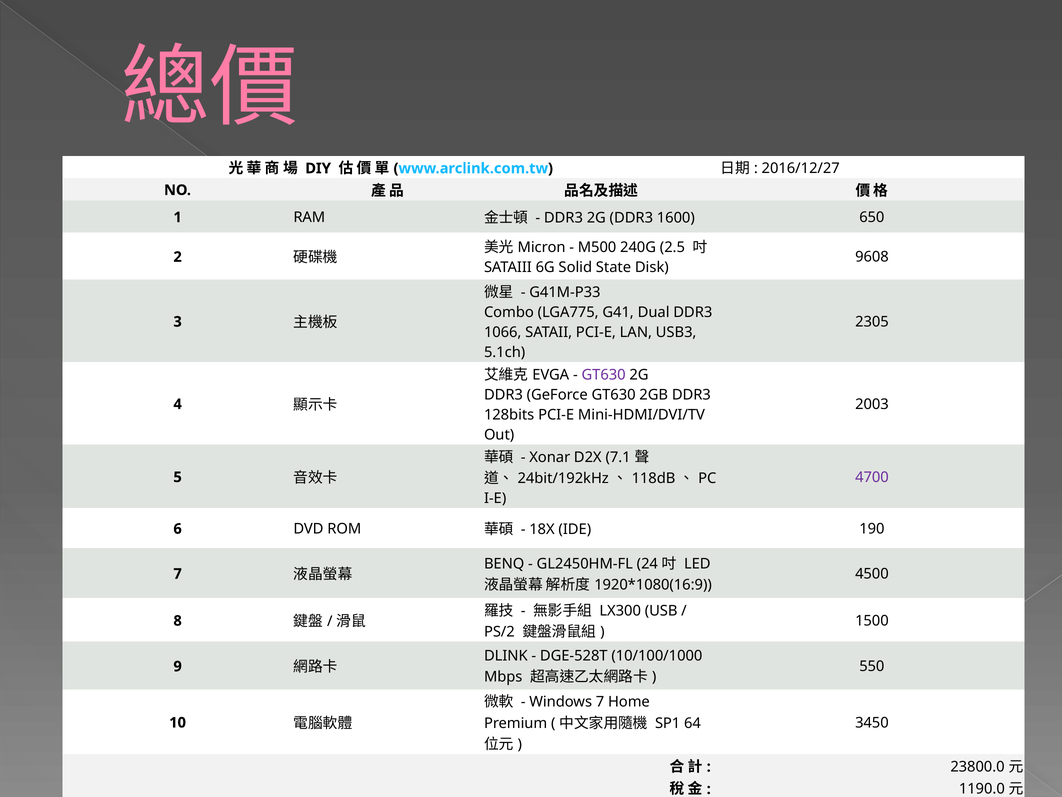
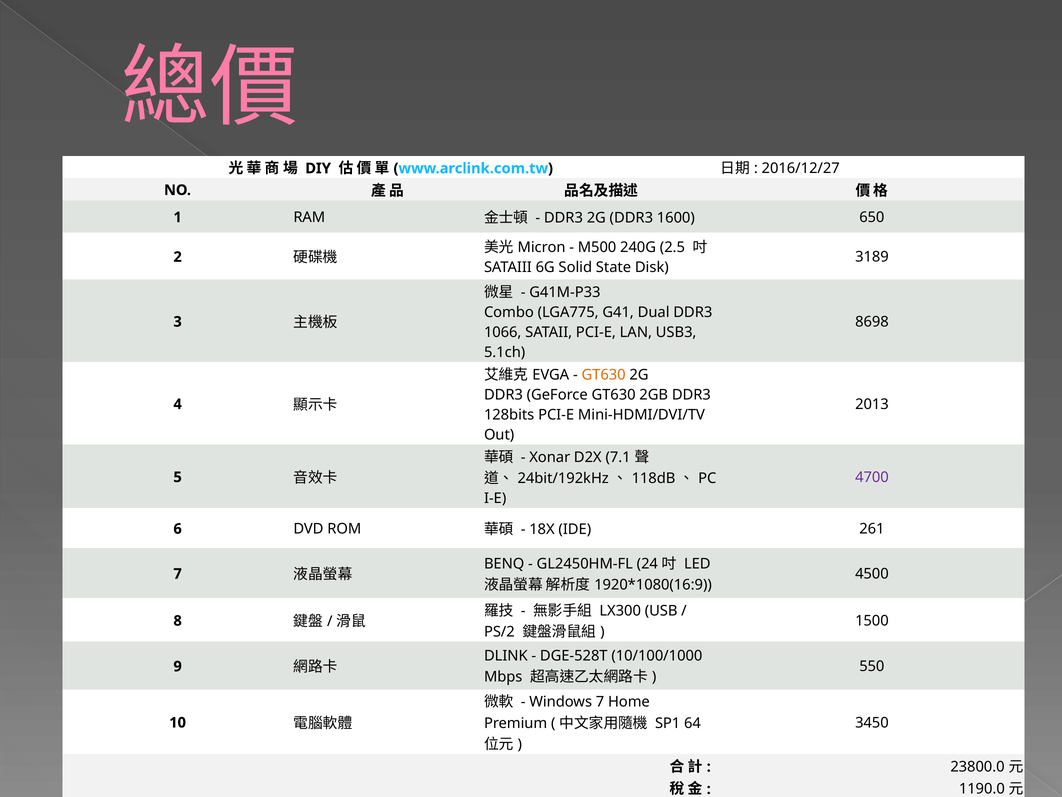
9608: 9608 -> 3189 (872, 257)
2305: 2305 -> 8698 (872, 322)
GT630 colour: purple -> orange (604, 375)
2003: 2003 -> 2013 (872, 404)
190: 190 -> 261 (872, 529)
